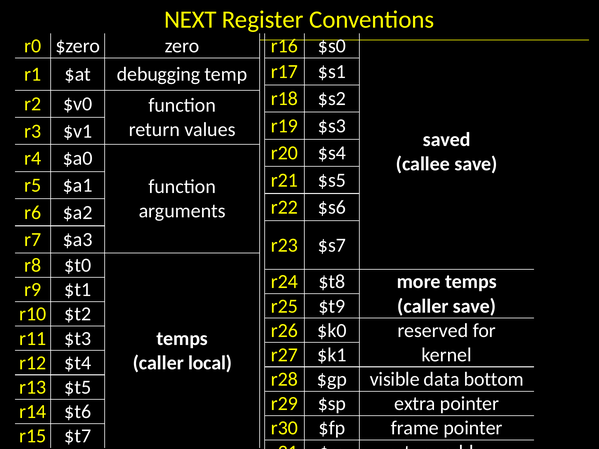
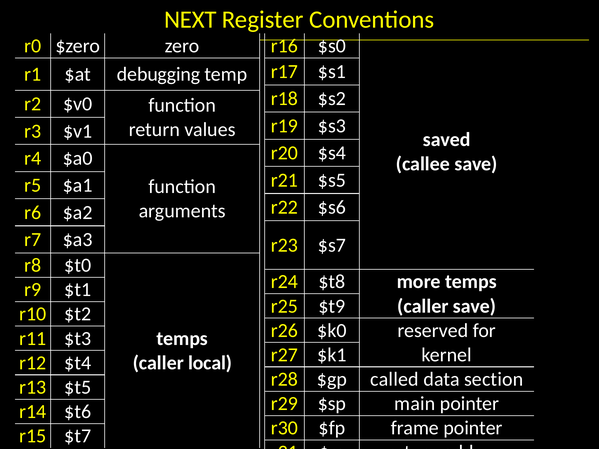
visible: visible -> called (395, 379)
bottom: bottom -> section (494, 379)
extra: extra -> main (415, 404)
